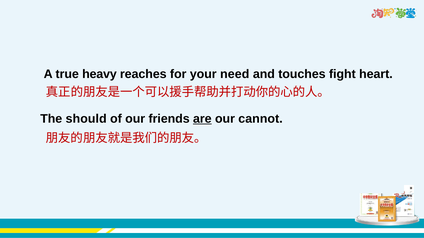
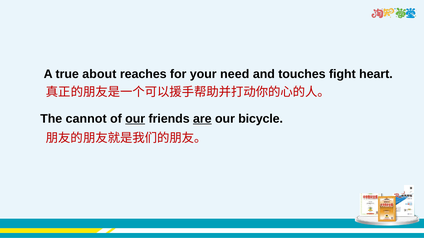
heavy: heavy -> about (99, 74)
should: should -> cannot (86, 119)
our underline: none -> present (135, 119)
cannot: cannot -> bicycle (261, 119)
